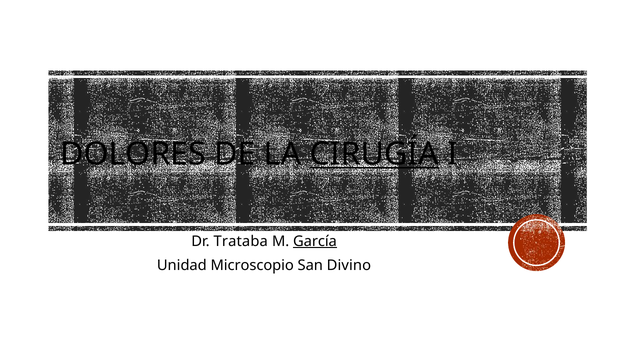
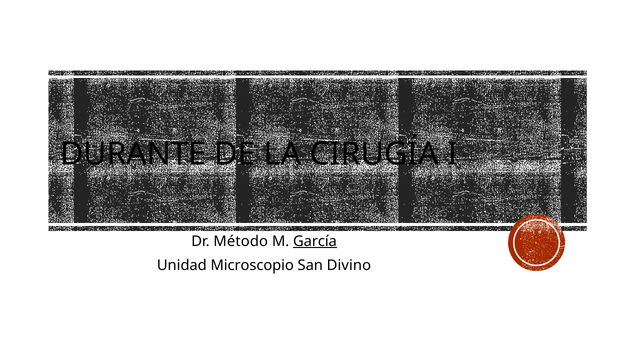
DOLORES: DOLORES -> DURANTE (133, 154)
CIRUGÍA underline: present -> none (374, 154)
Trataba: Trataba -> Método (241, 241)
